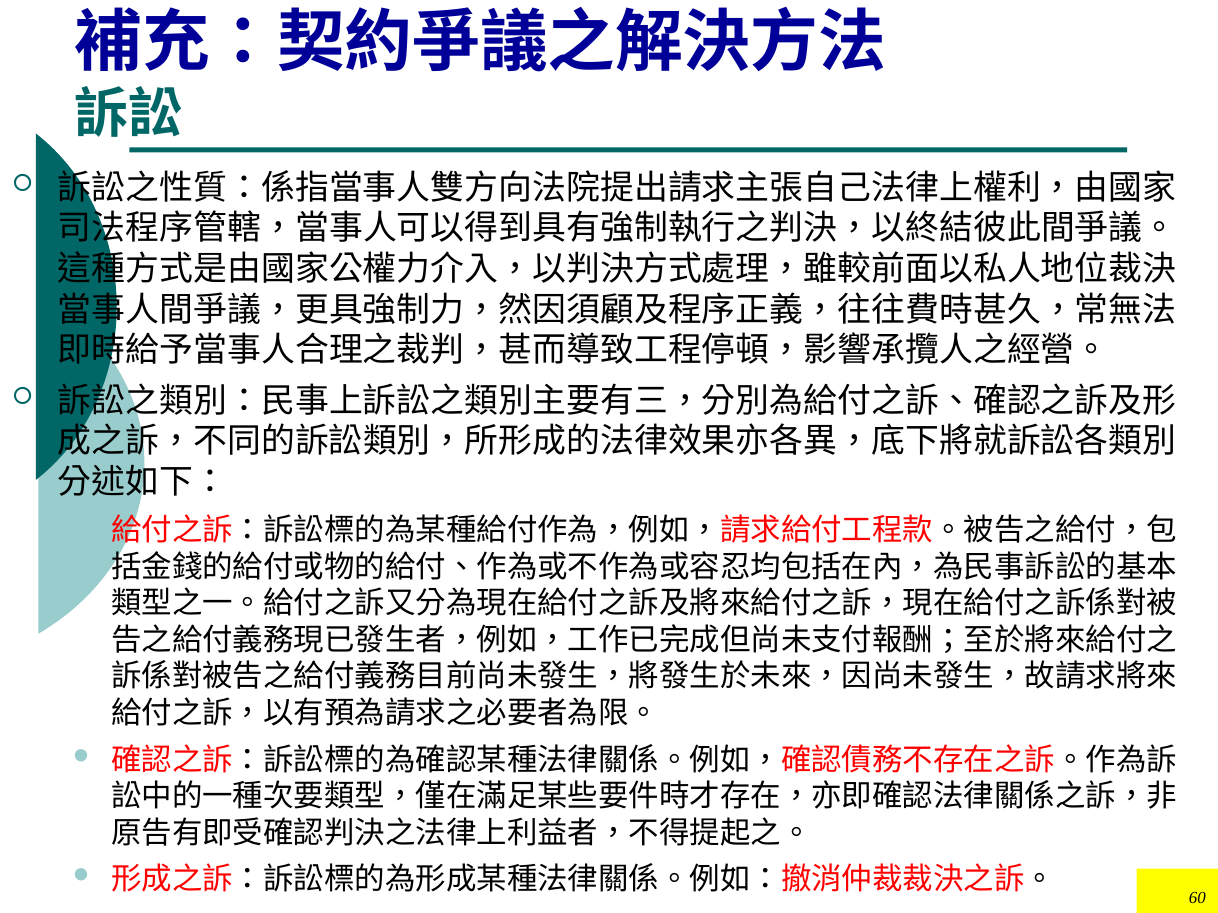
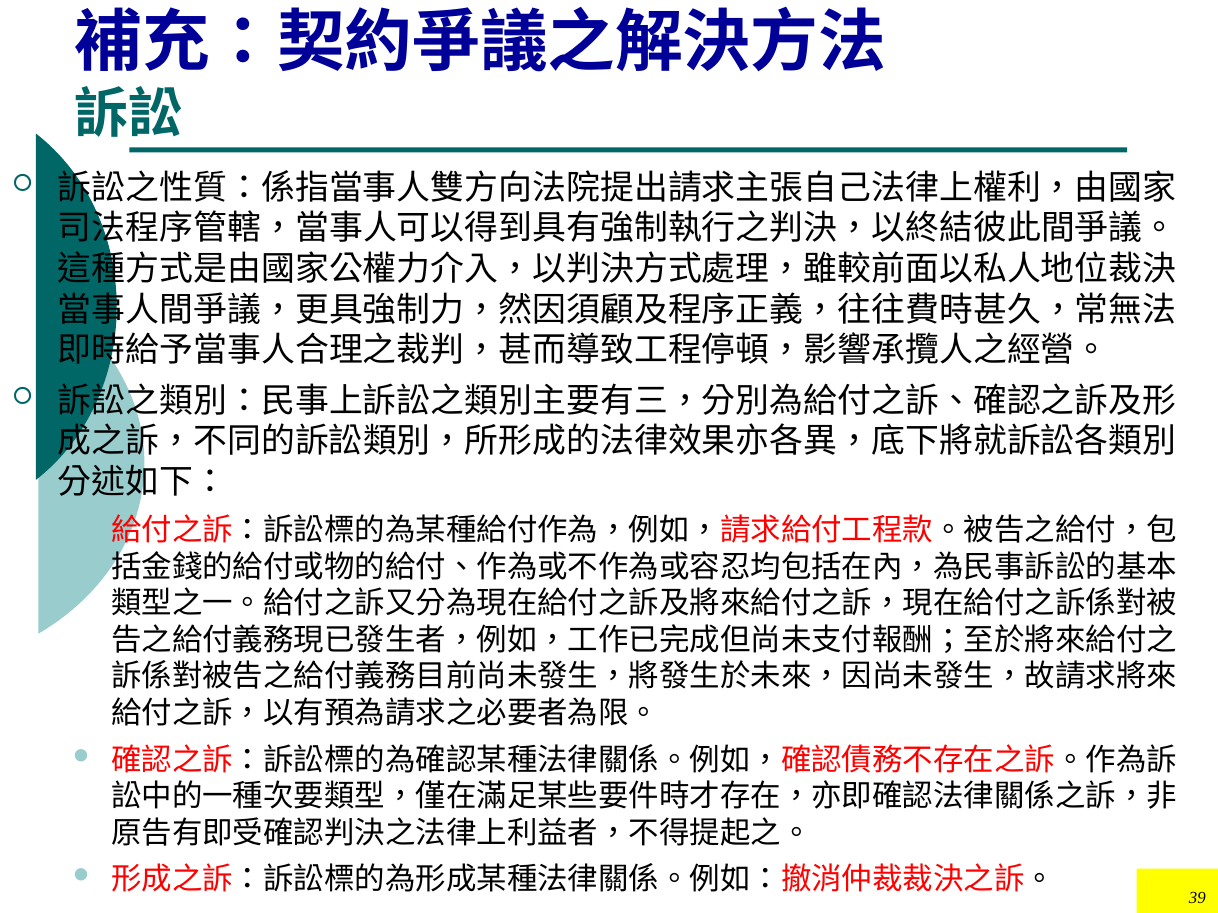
60: 60 -> 39 (1197, 898)
